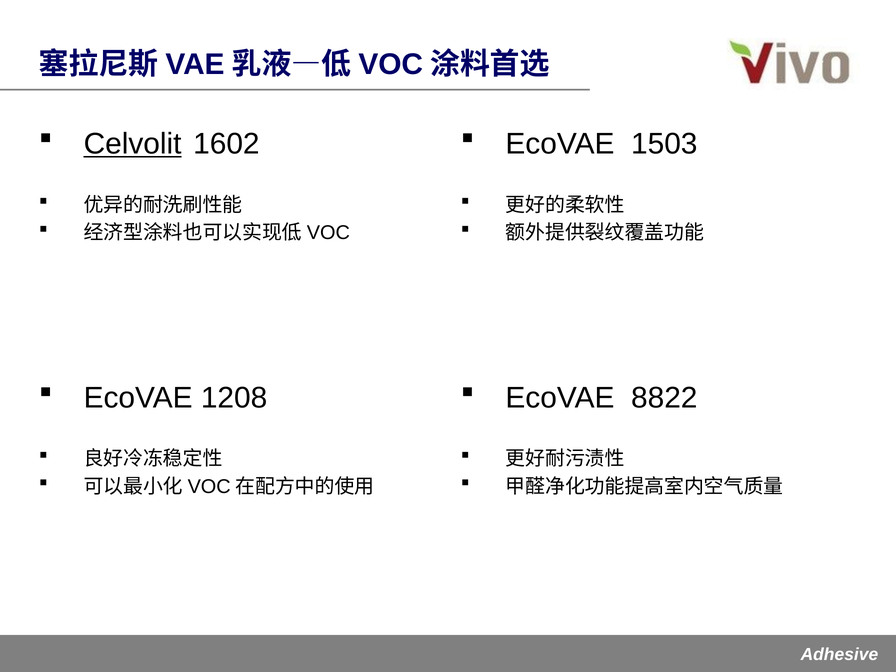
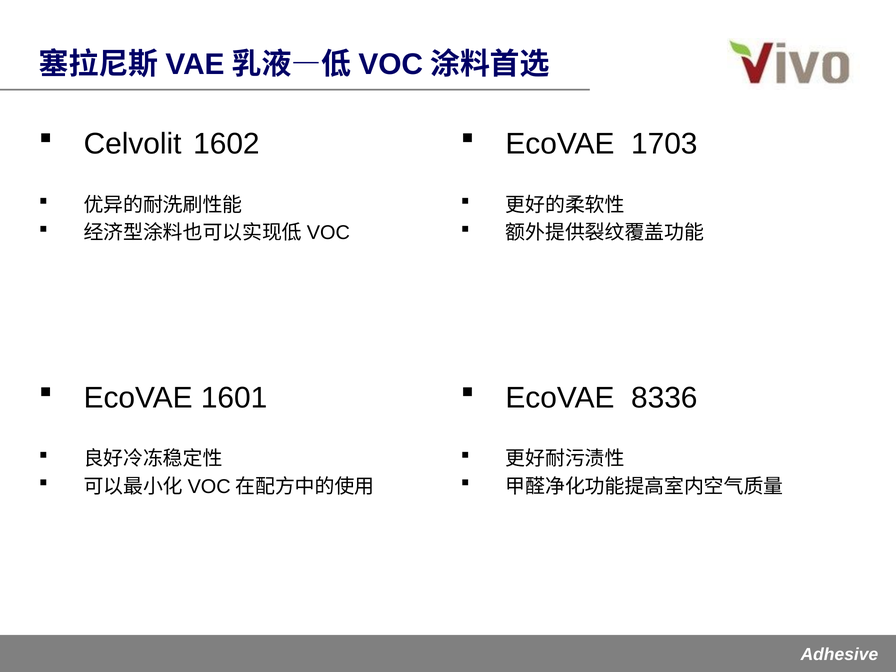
Celvolit underline: present -> none (133, 144)
1503: 1503 -> 1703 (664, 144)
1208: 1208 -> 1601 (234, 398)
8822: 8822 -> 8336 (664, 398)
